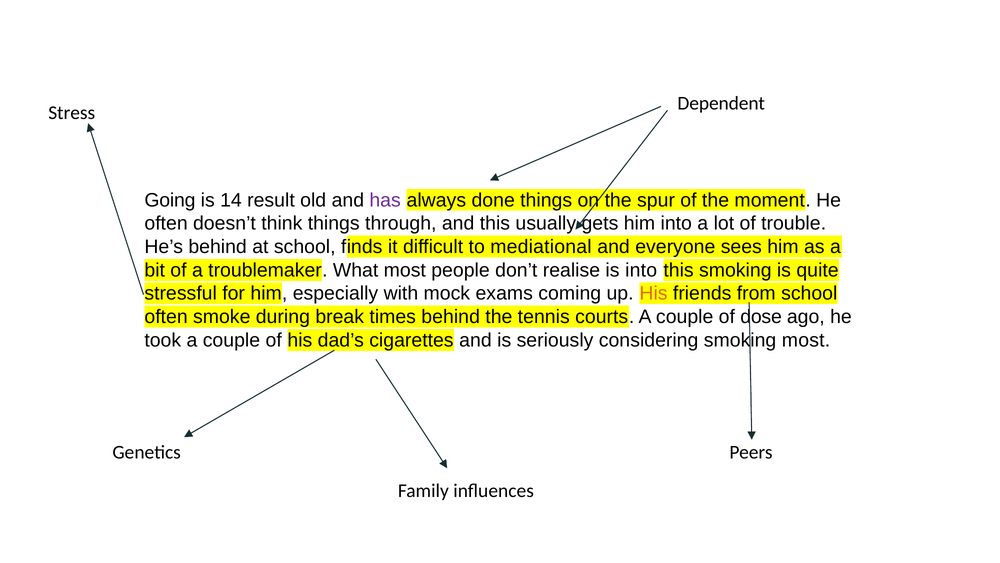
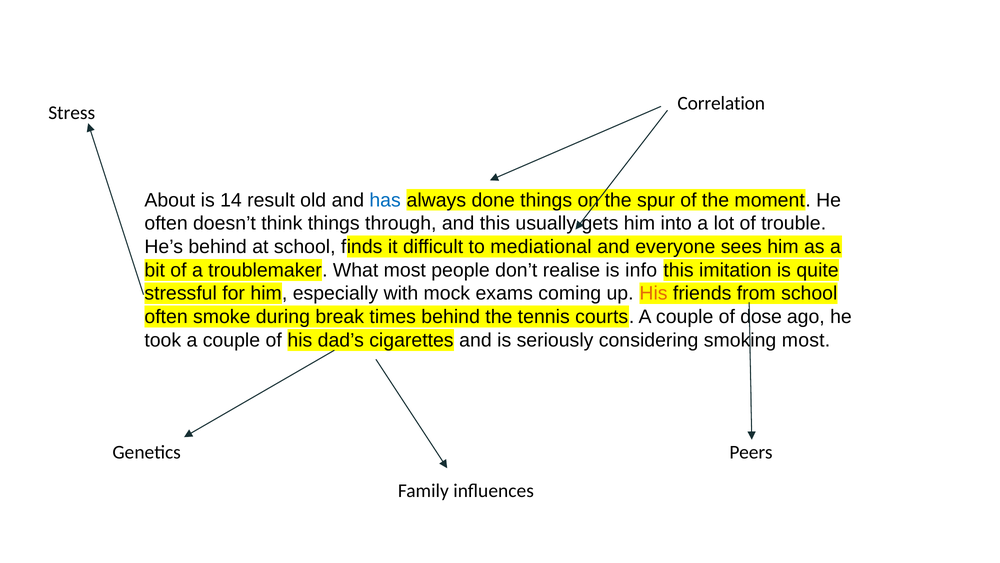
Dependent: Dependent -> Correlation (721, 103)
Going: Going -> About (170, 200)
has colour: purple -> blue (385, 200)
is into: into -> info (641, 270)
this smoking: smoking -> imitation (735, 270)
